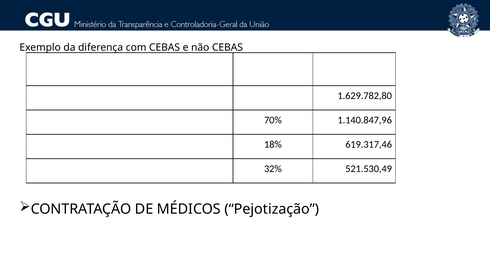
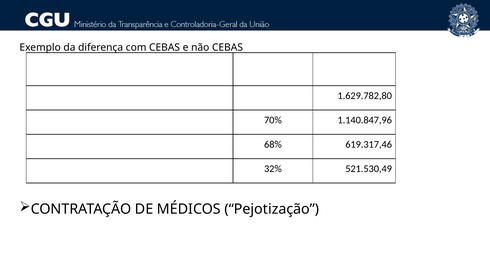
18%: 18% -> 68% (273, 145)
